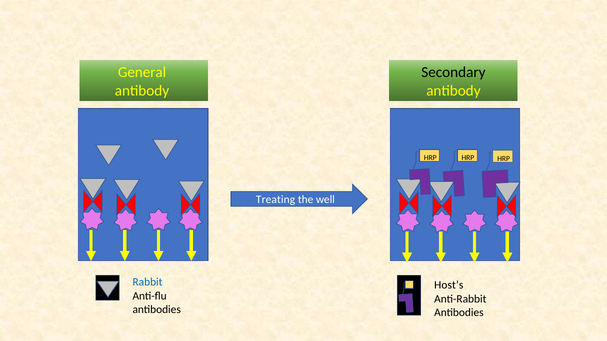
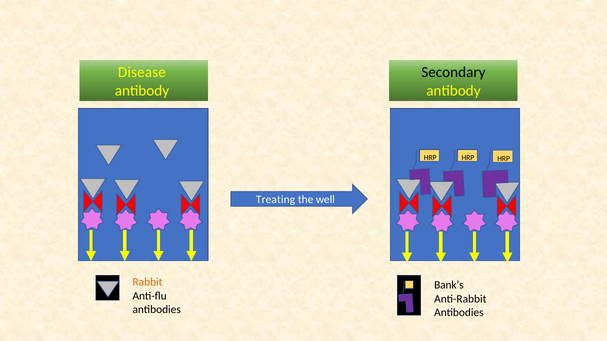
General: General -> Disease (142, 73)
Rabbit colour: blue -> orange (148, 283)
Host’s: Host’s -> Bank’s (449, 286)
